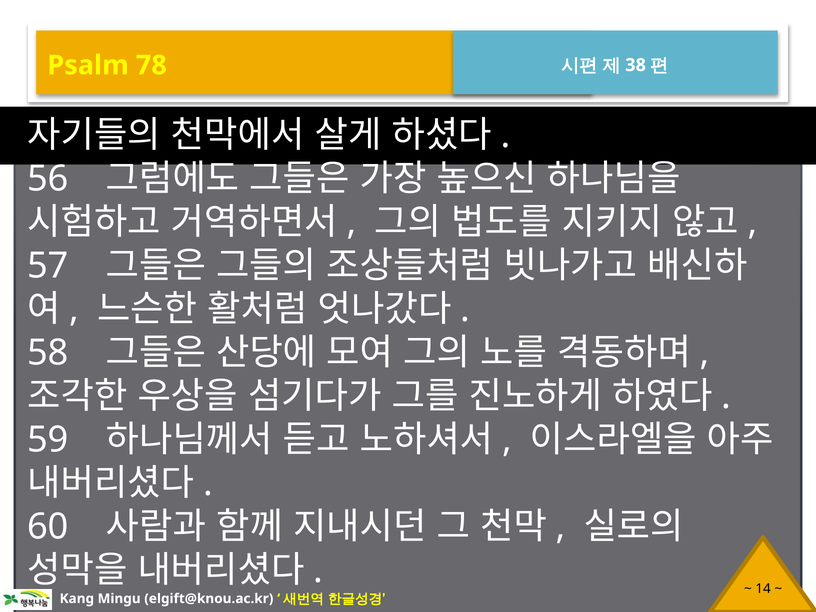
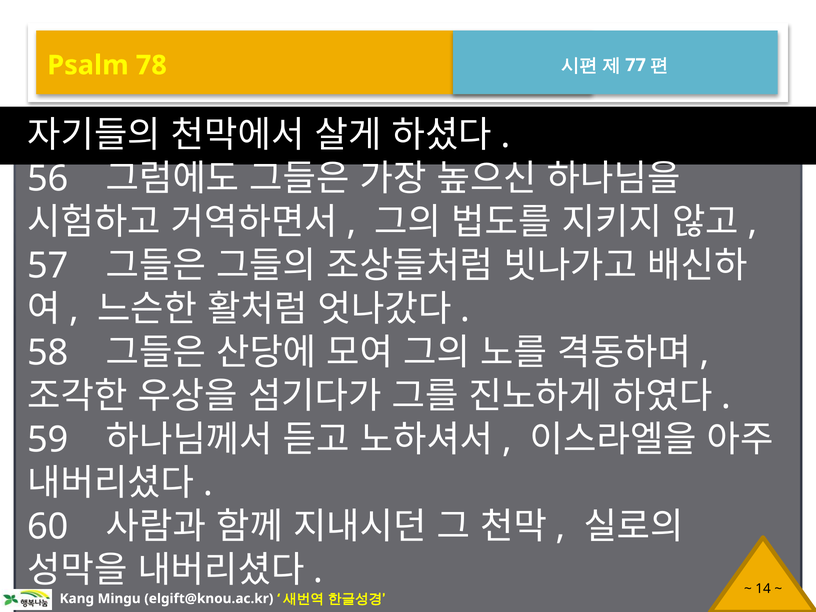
38: 38 -> 77 (636, 65)
